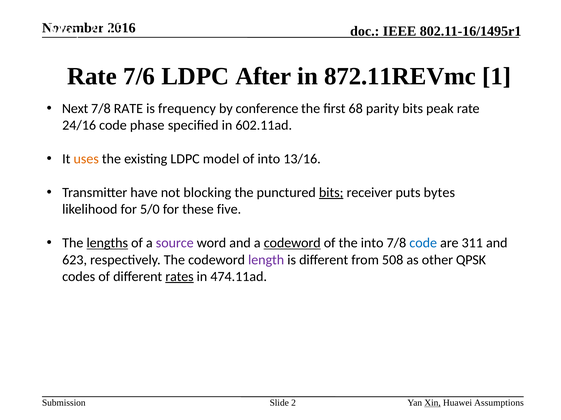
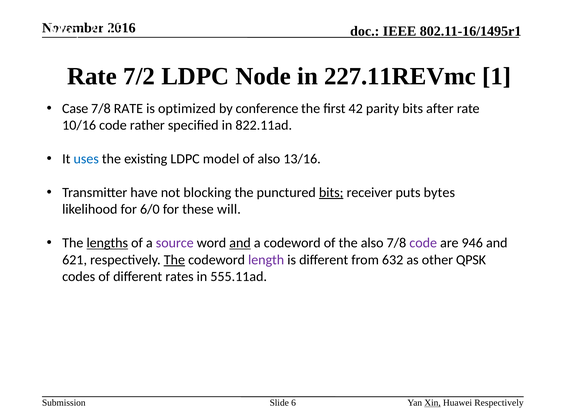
7/6: 7/6 -> 7/2 (139, 76)
After: After -> Node (263, 76)
872.11REVmc: 872.11REVmc -> 227.11REVmc (400, 76)
Next: Next -> Case (75, 109)
frequency: frequency -> optimized (187, 109)
68: 68 -> 42 (356, 109)
peak: peak -> after (440, 109)
24/16: 24/16 -> 10/16 (79, 126)
phase: phase -> rather (147, 126)
602.11ad: 602.11ad -> 822.11ad (264, 126)
uses colour: orange -> blue (86, 159)
of into: into -> also (269, 159)
5/0: 5/0 -> 6/0 (150, 210)
five: five -> will (229, 210)
and underline: none -> present (240, 243)
codeword underline: present -> none (292, 243)
the into: into -> also (372, 243)
code colour: blue -> purple (423, 243)
311: 311 -> 946 (472, 243)
623: 623 -> 621 (75, 260)
The underline: none -> present (174, 260)
508: 508 -> 632 (393, 260)
rates underline: present -> none (179, 277)
474.11ad: 474.11ad -> 555.11ad (239, 277)
2: 2 -> 6 (294, 404)
Huawei Assumptions: Assumptions -> Respectively (499, 404)
